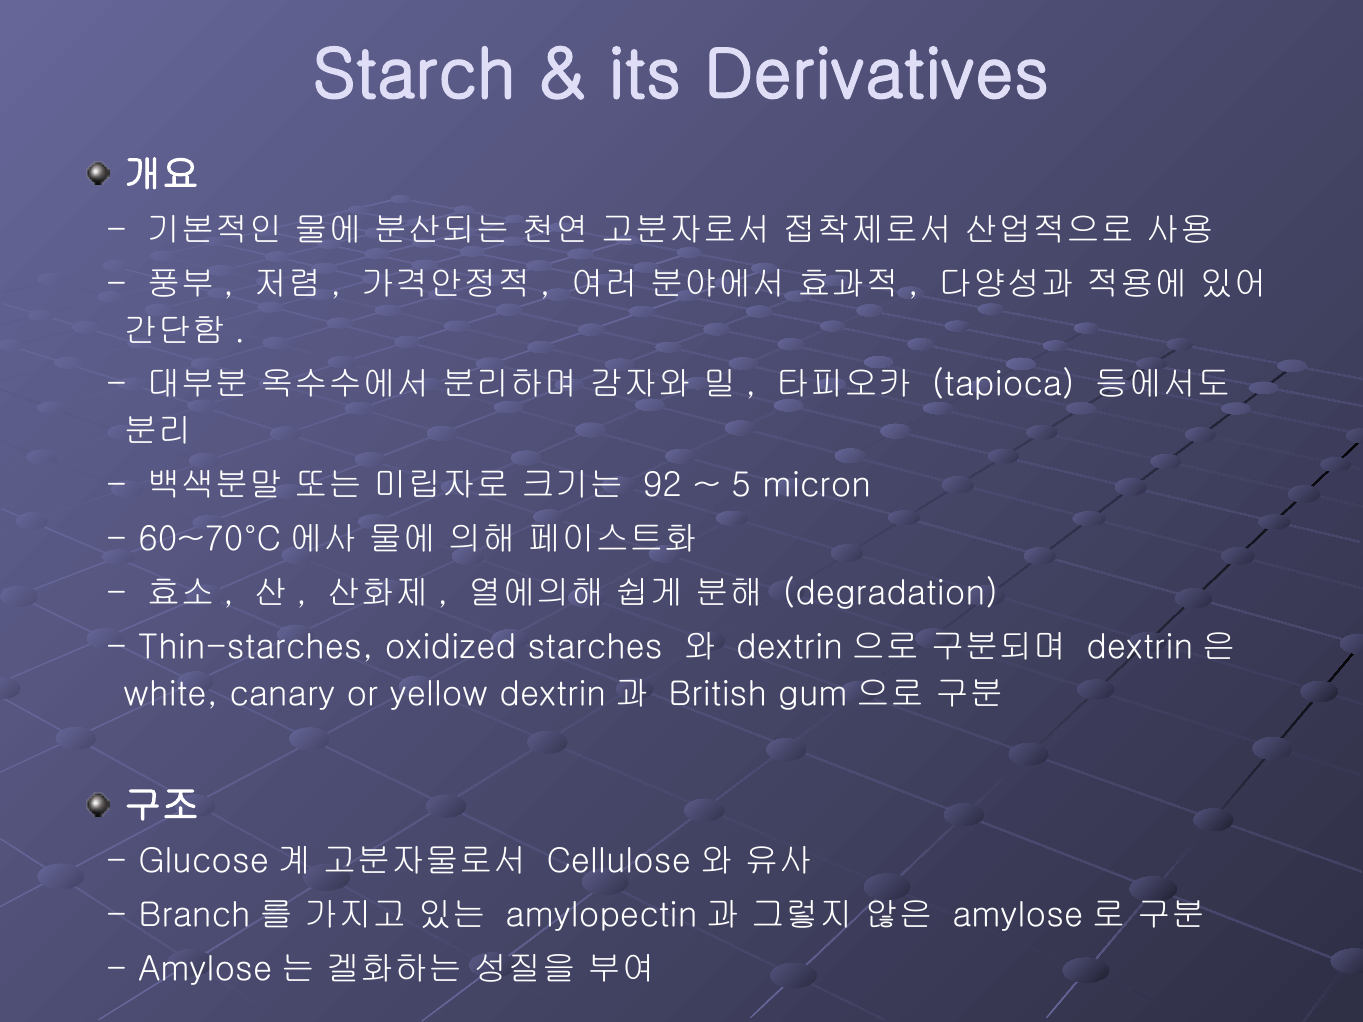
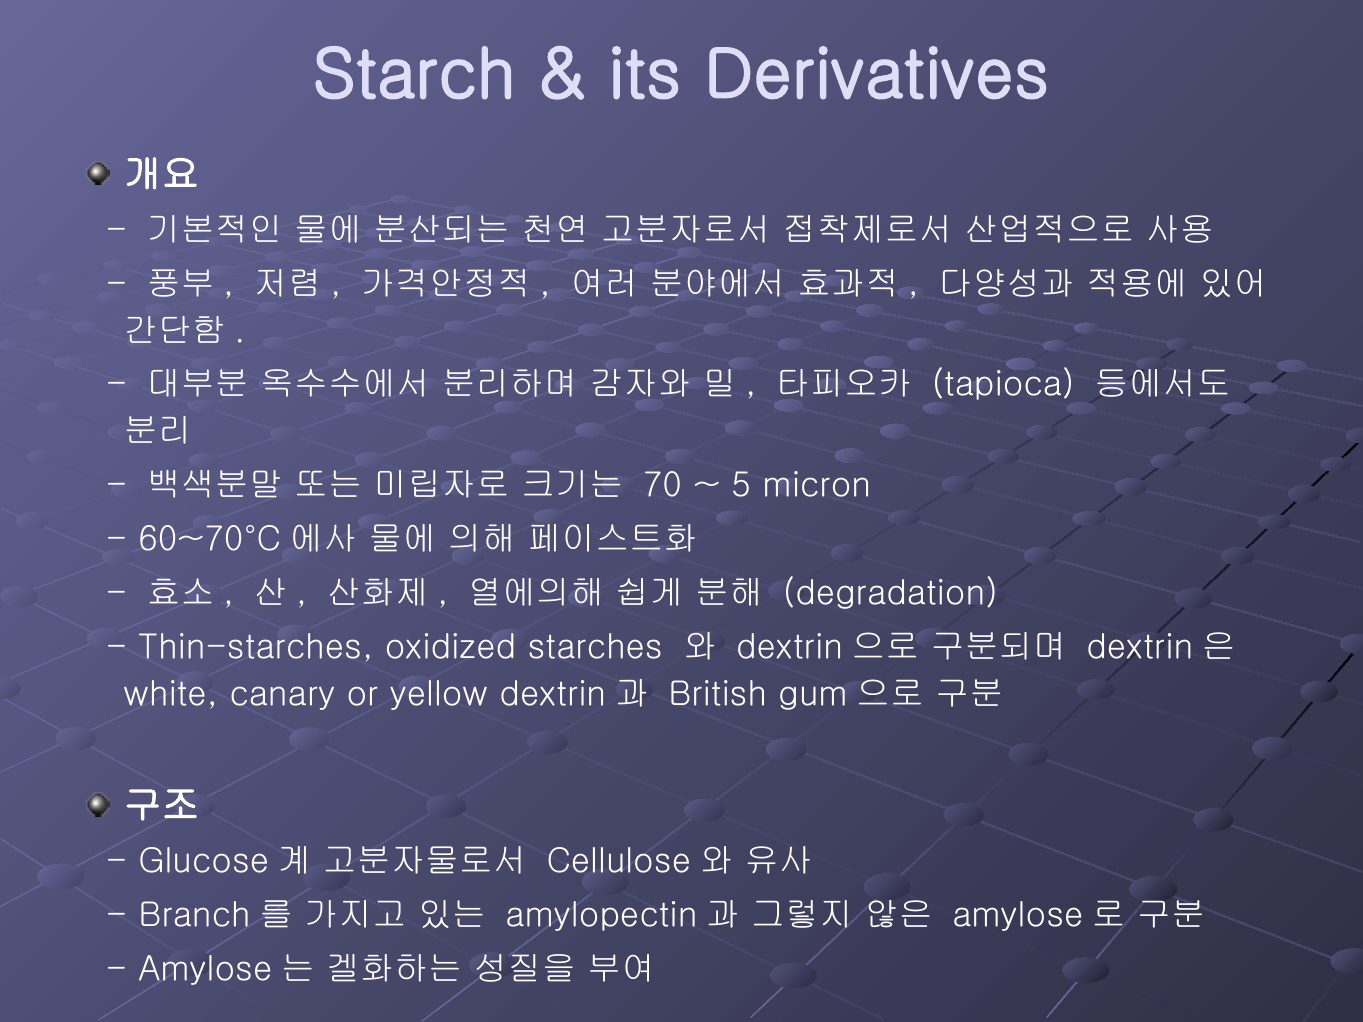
92: 92 -> 70 (662, 486)
